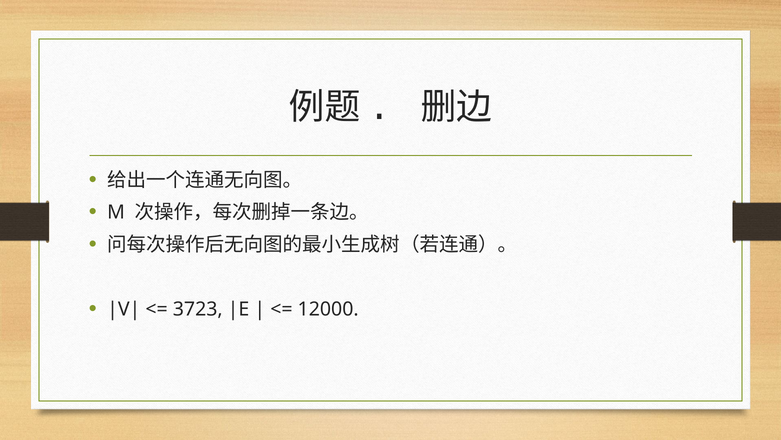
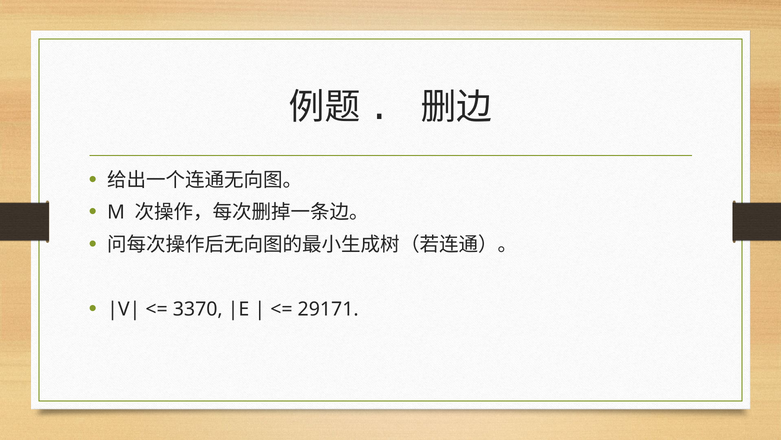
3723: 3723 -> 3370 (198, 309)
12000: 12000 -> 29171 (328, 309)
